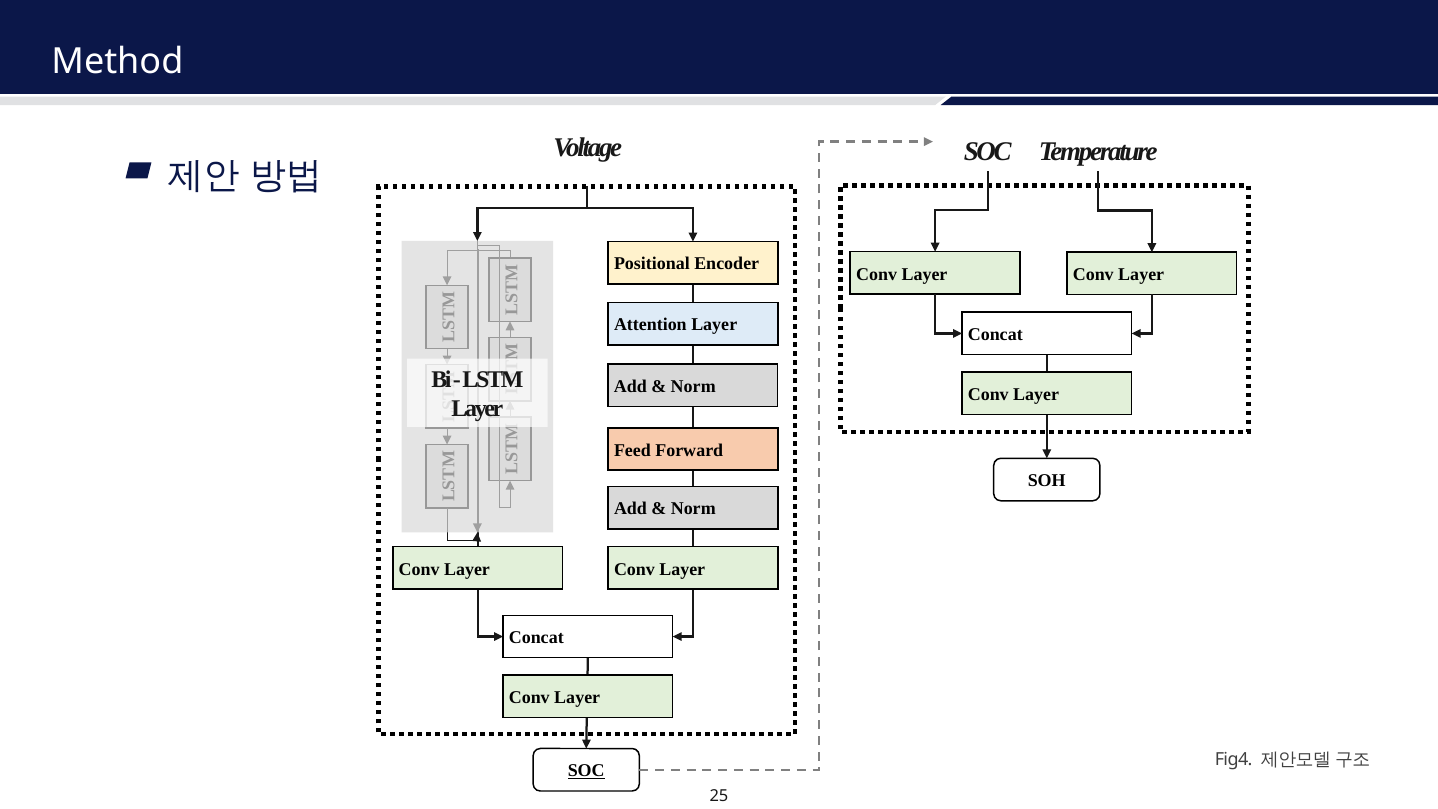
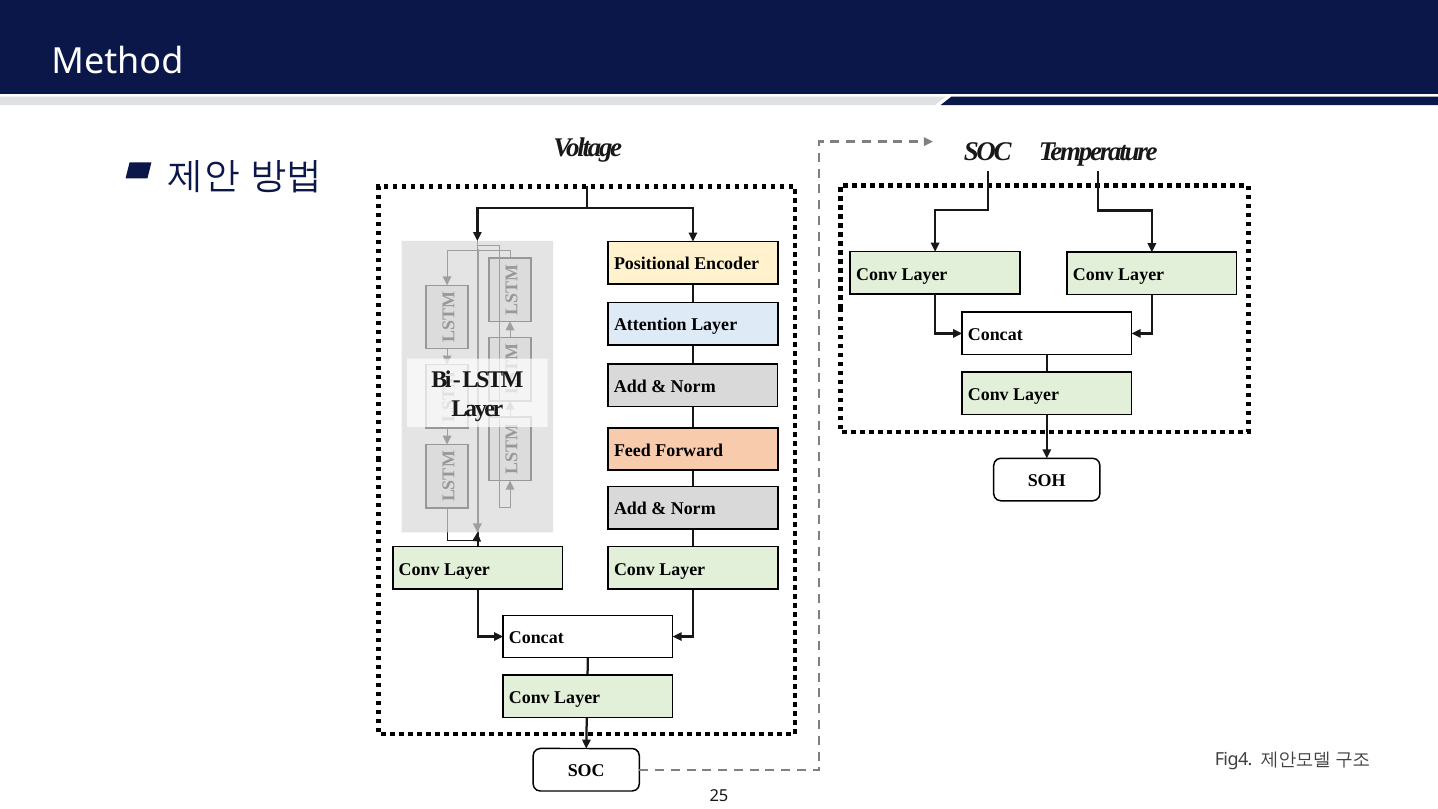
SOC underline: present -> none (586, 771)
